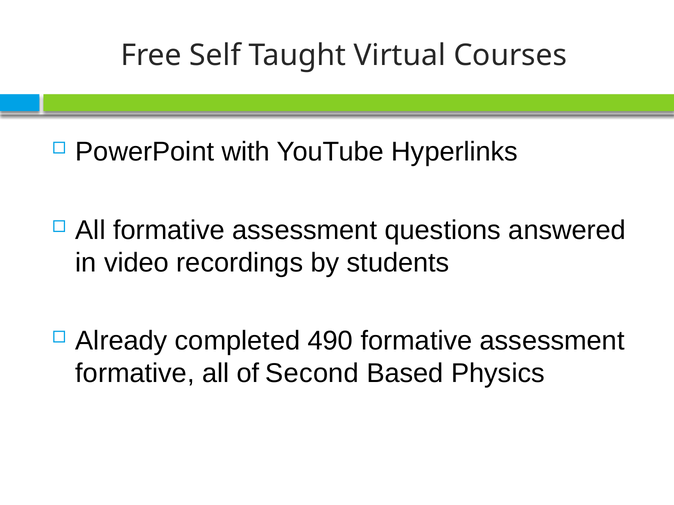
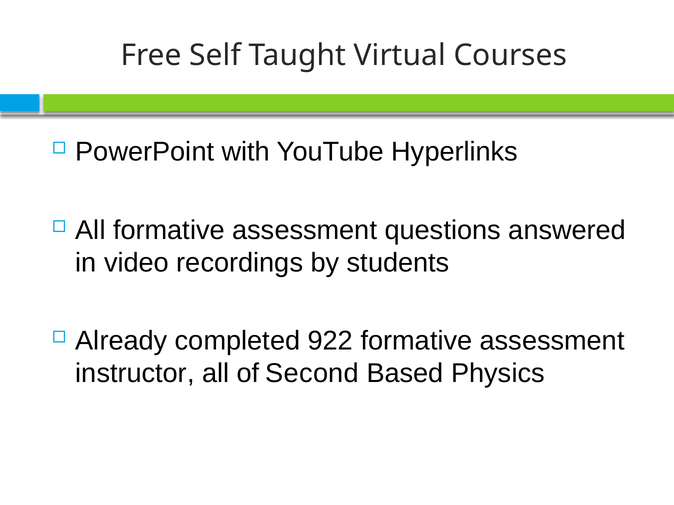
490: 490 -> 922 (330, 341)
formative: formative -> instructor (135, 374)
